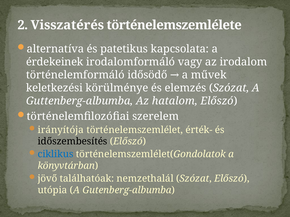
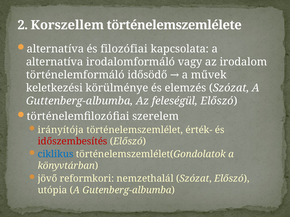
Visszatérés: Visszatérés -> Korszellem (67, 25)
patetikus: patetikus -> filozófiai (124, 49)
érdekeinek: érdekeinek -> alternatíva (55, 62)
hatalom: hatalom -> feleségül (175, 101)
időszembesítés colour: black -> red (73, 142)
találhatóak: találhatóak -> reformkori (87, 179)
